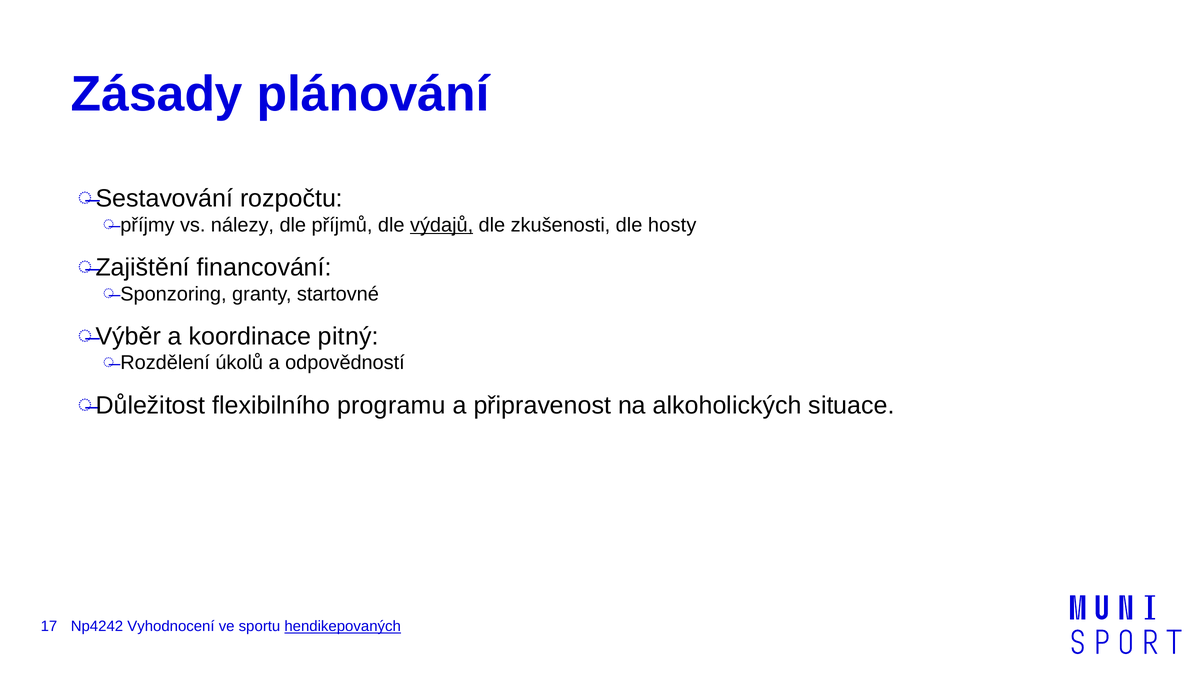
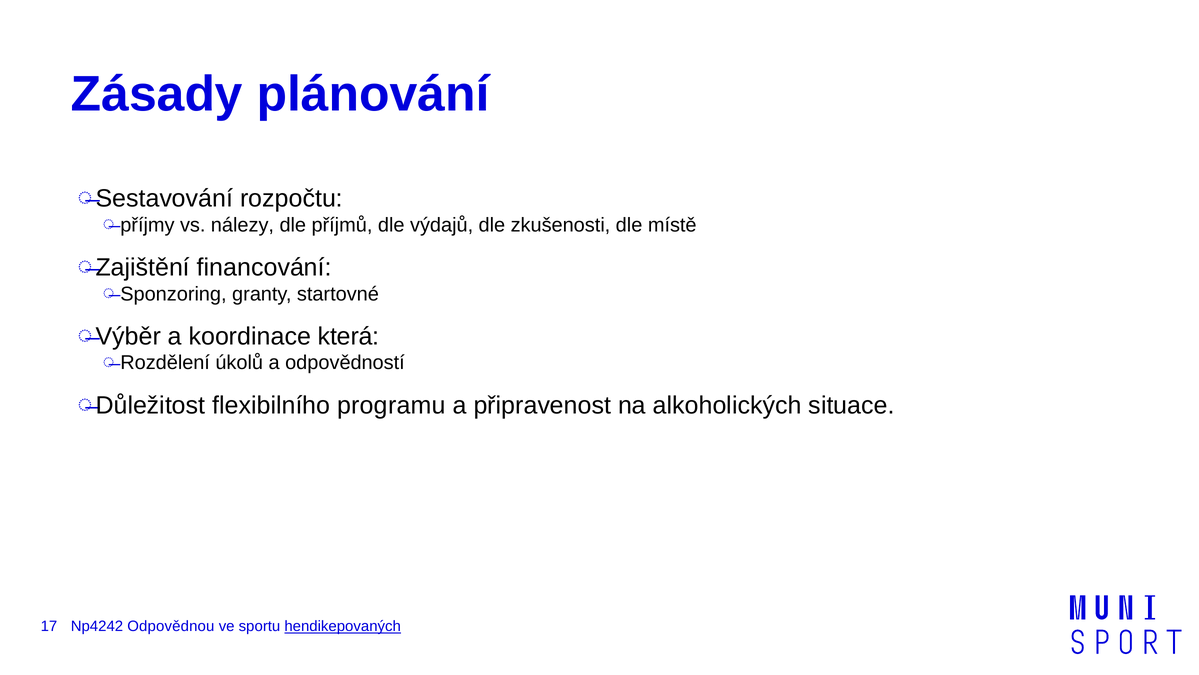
výdajů underline: present -> none (442, 225)
hosty: hosty -> místě (672, 225)
pitný: pitný -> která (349, 336)
Vyhodnocení: Vyhodnocení -> Odpovědnou (171, 626)
